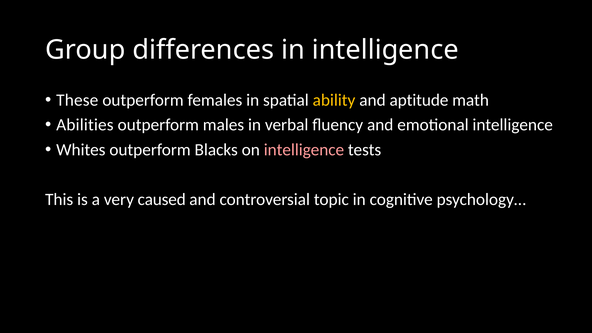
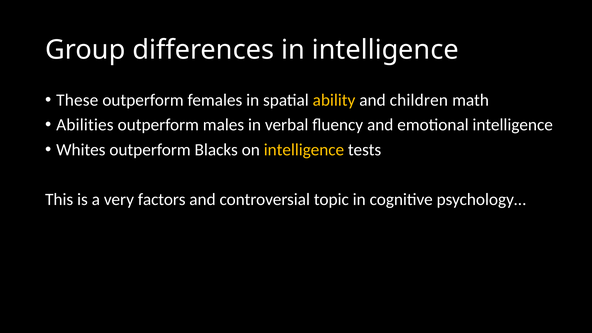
aptitude: aptitude -> children (419, 100)
intelligence colour: pink -> yellow (304, 150)
caused: caused -> factors (162, 199)
